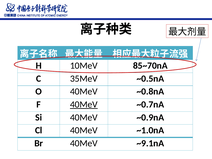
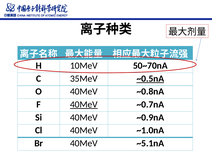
85~70nA: 85~70nA -> 50~70nA (150, 66)
~0.5nA underline: none -> present (150, 79)
~9.1nA: ~9.1nA -> ~5.1nA (150, 143)
